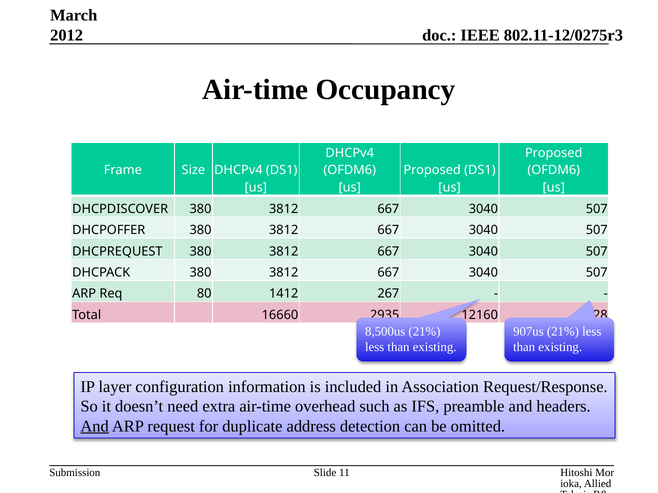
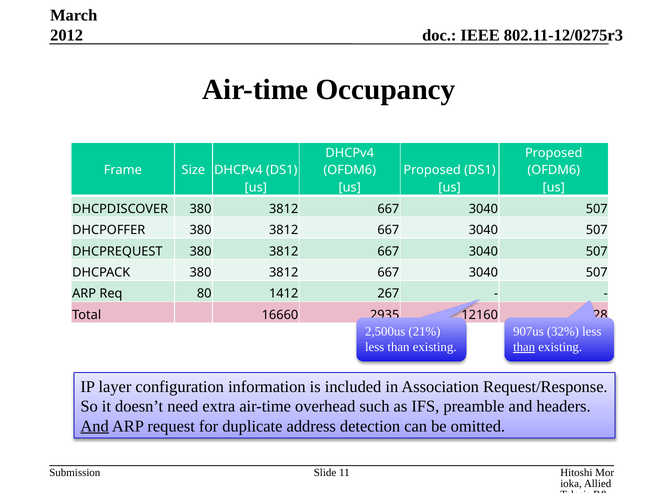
8,500us: 8,500us -> 2,500us (385, 332)
907us 21%: 21% -> 32% (563, 332)
than underline: none -> present (524, 347)
